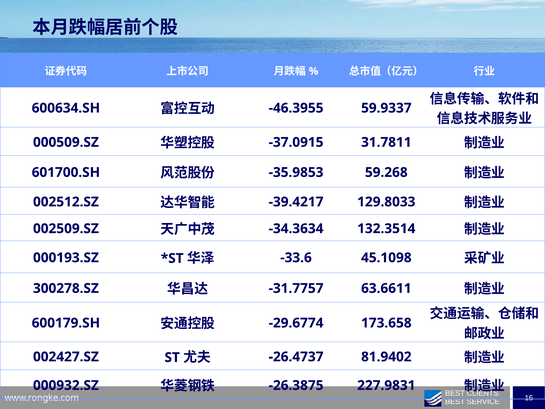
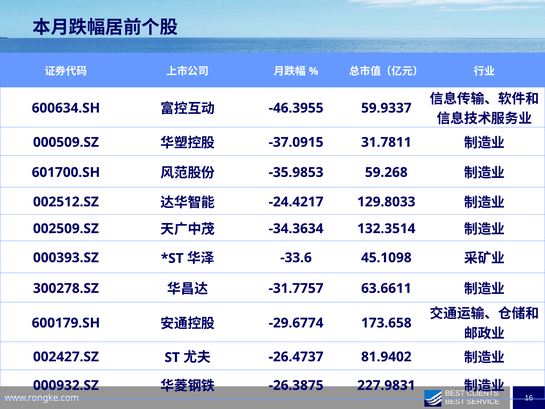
-39.4217: -39.4217 -> -24.4217 (296, 202)
000193.SZ: 000193.SZ -> 000393.SZ (66, 258)
